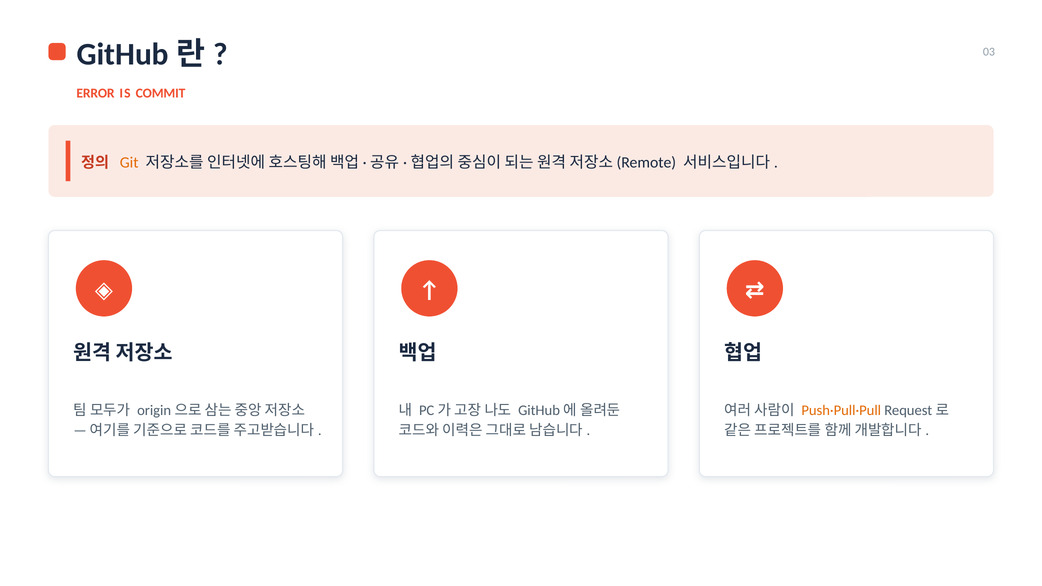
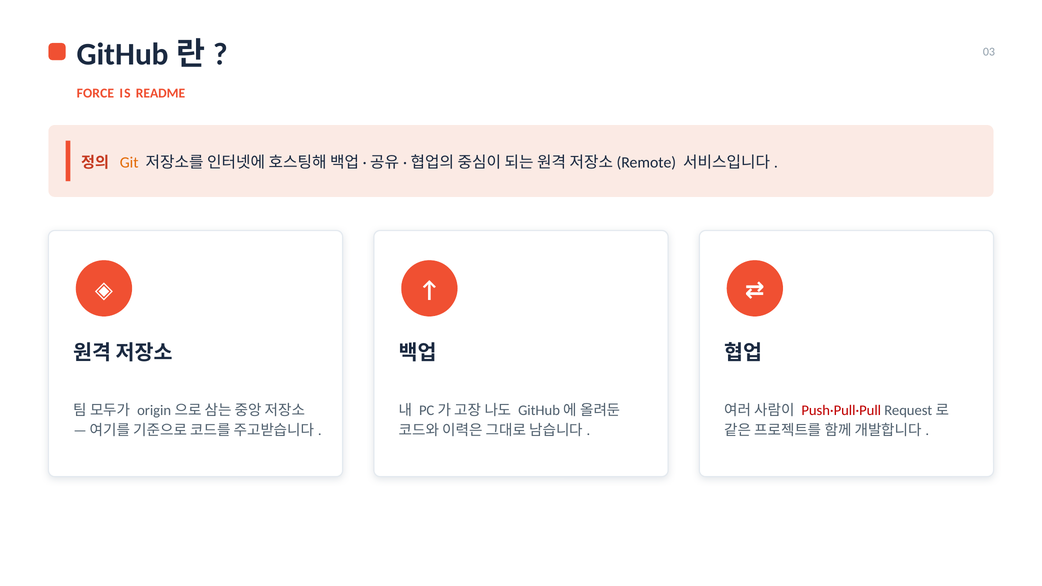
ERROR: ERROR -> FORCE (95, 93)
COMMIT: COMMIT -> README (161, 93)
Push·Pull·Pull colour: orange -> red (841, 410)
